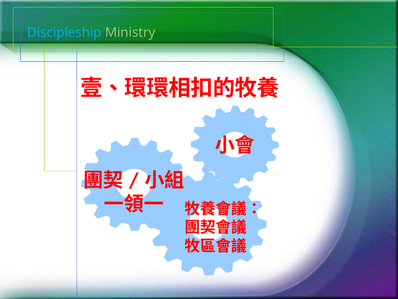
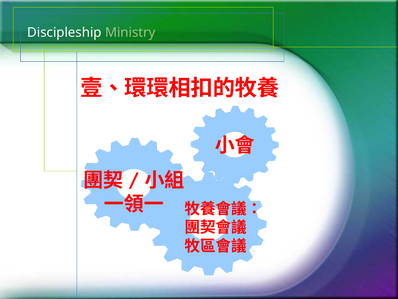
Discipleship colour: light blue -> white (64, 32)
